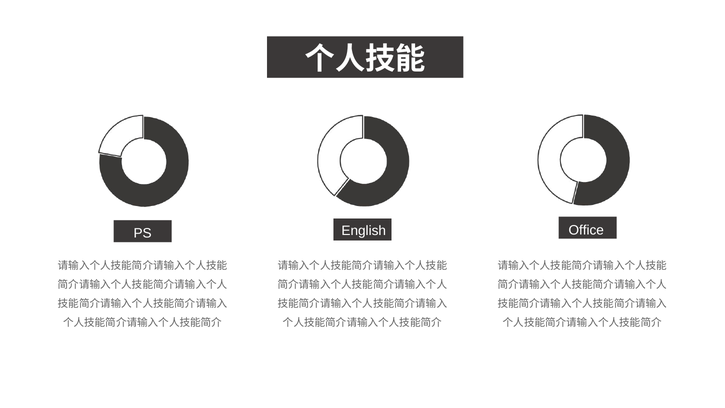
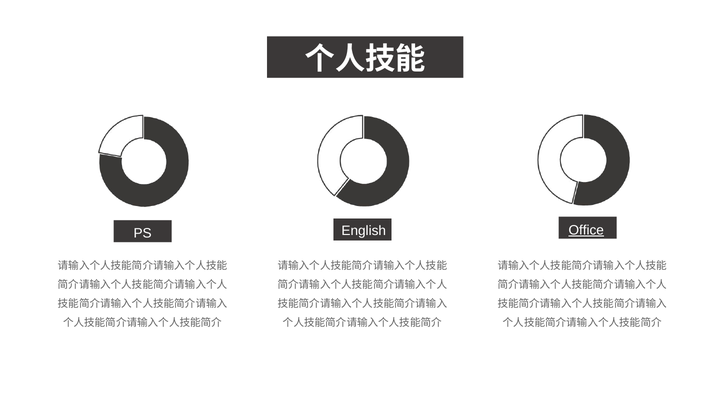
Office underline: none -> present (586, 230)
